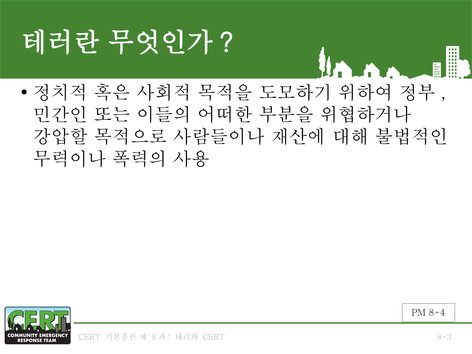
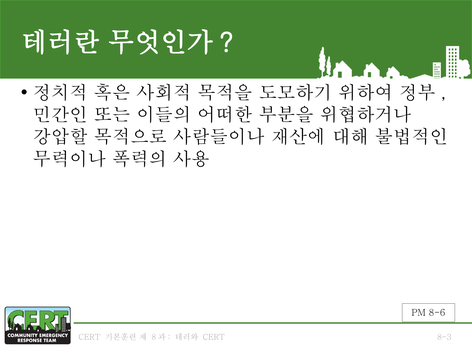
8-4: 8-4 -> 8-6 (437, 313)
